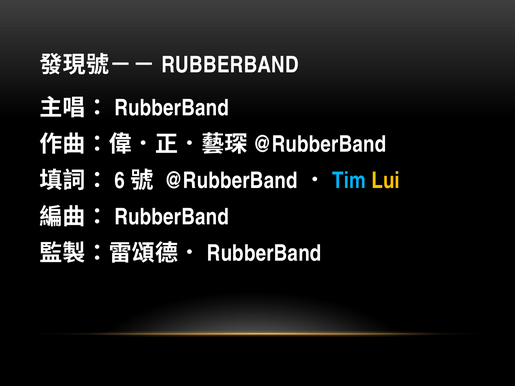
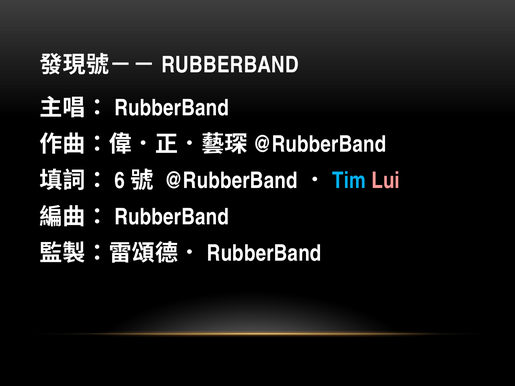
Lui colour: yellow -> pink (386, 181)
